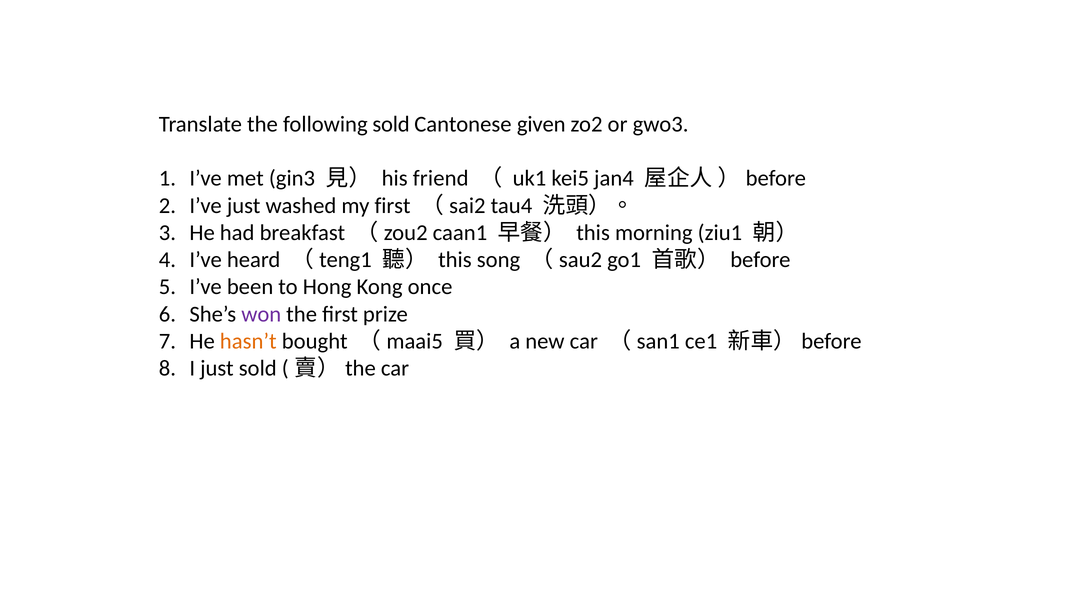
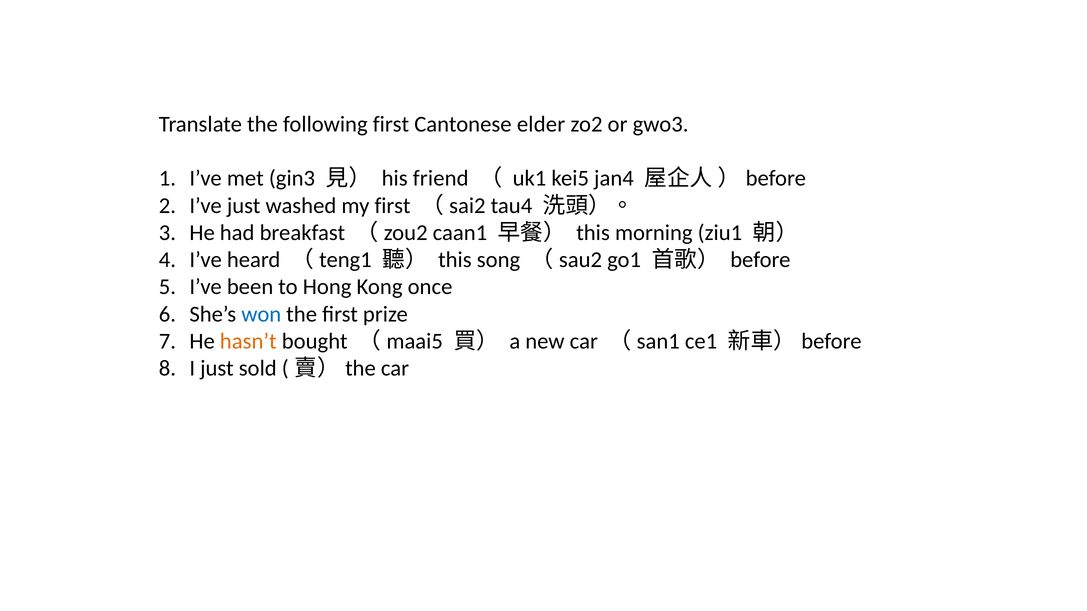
following sold: sold -> first (391, 124)
given: given -> elder (541, 124)
won colour: purple -> blue (261, 314)
